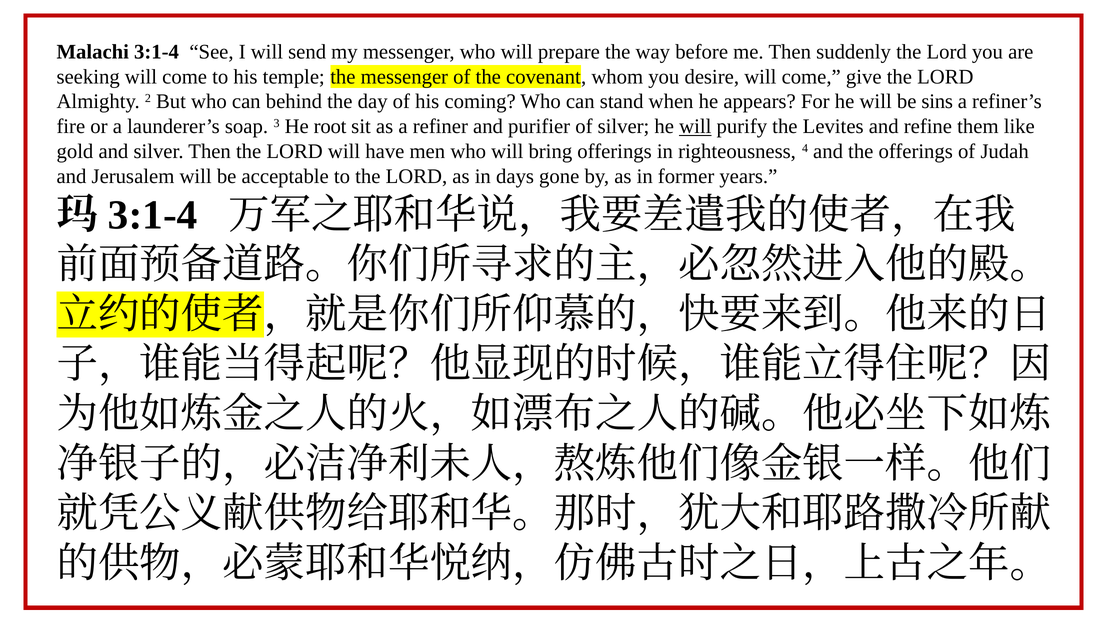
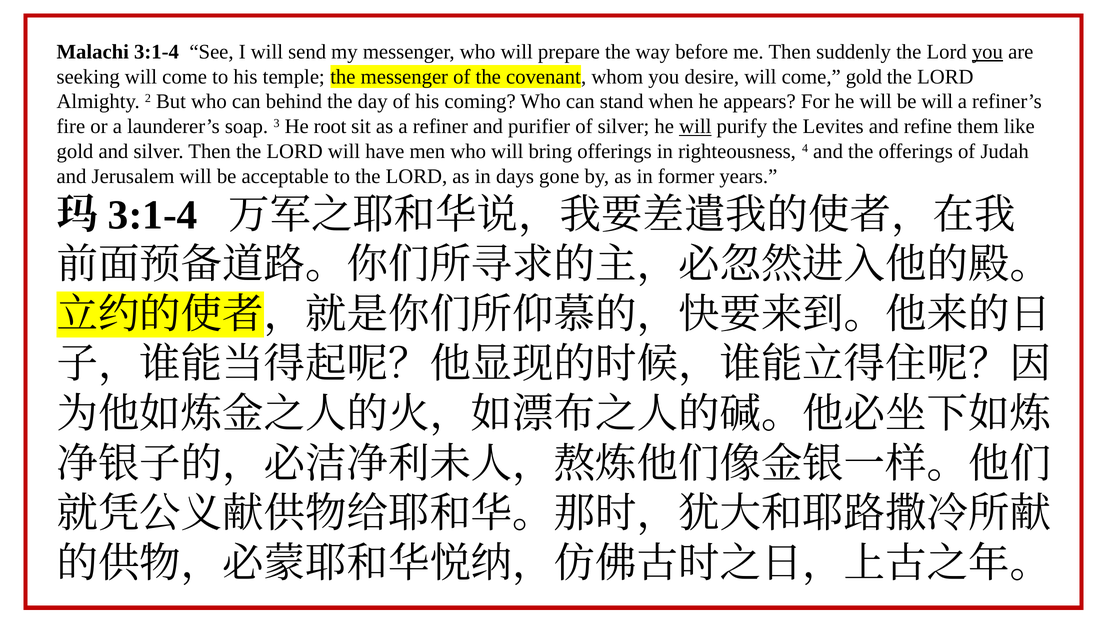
you underline: none -> present (987, 52)
come give: give -> gold (864, 77)
be sins: sins -> will (937, 102)
